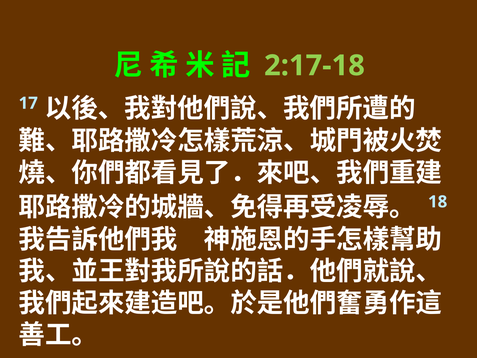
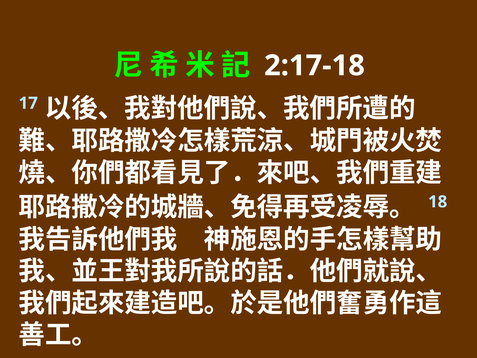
2:17-18 colour: light green -> white (314, 66)
